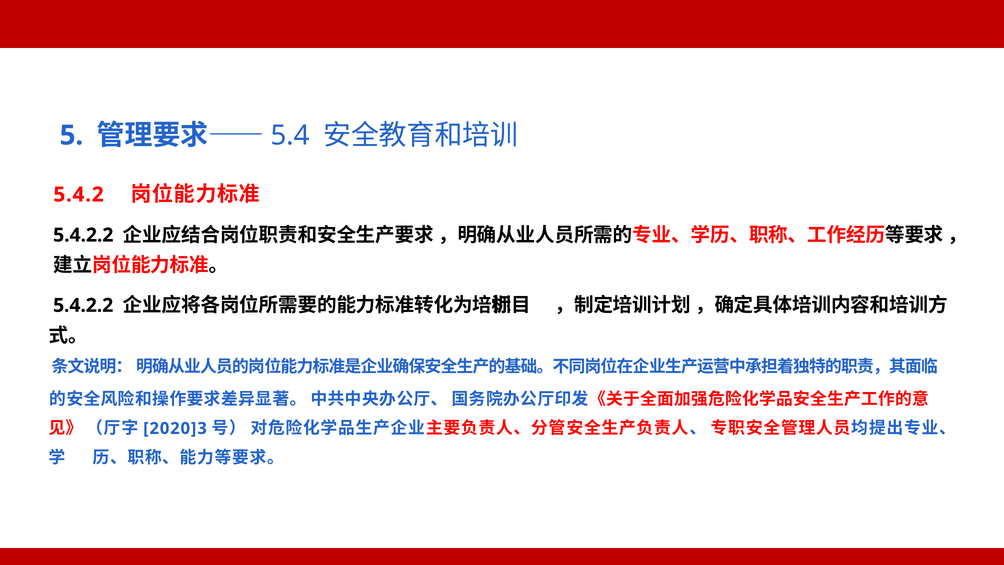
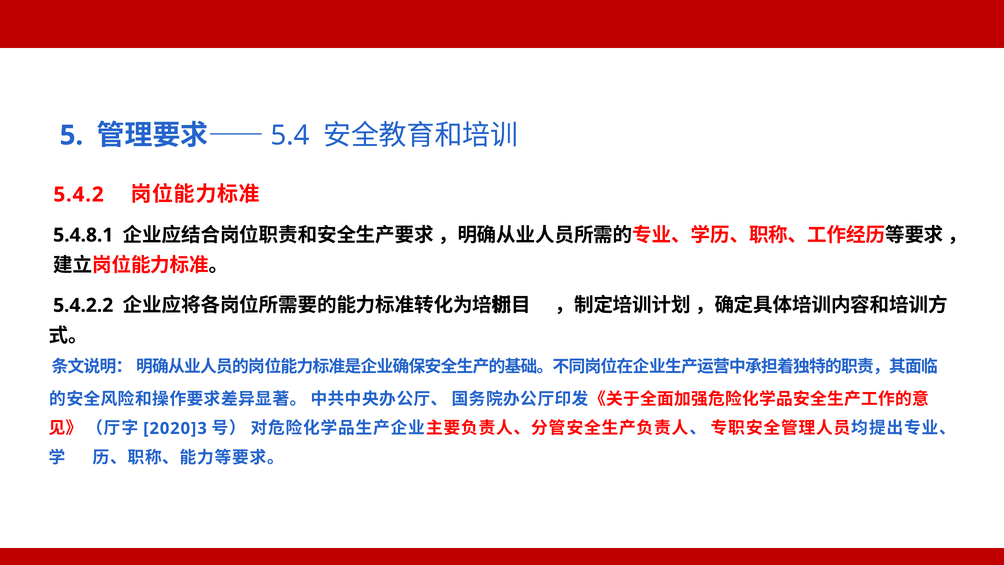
5.4.2.2: 5.4.2.2 -> 5.4.8.1 (83, 235)
